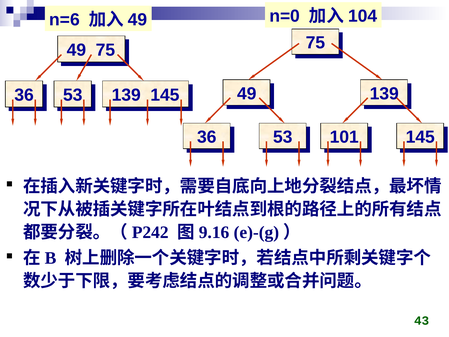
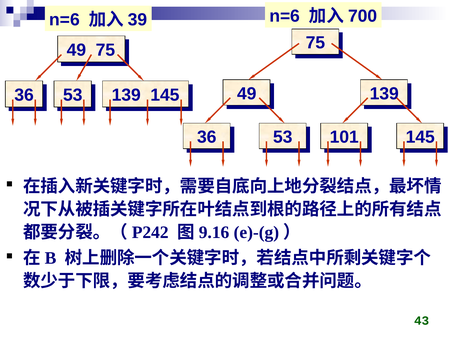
n=0: n=0 -> n=6 (285, 16)
104: 104 -> 700 (363, 16)
49: 49 -> 39 (138, 20)
